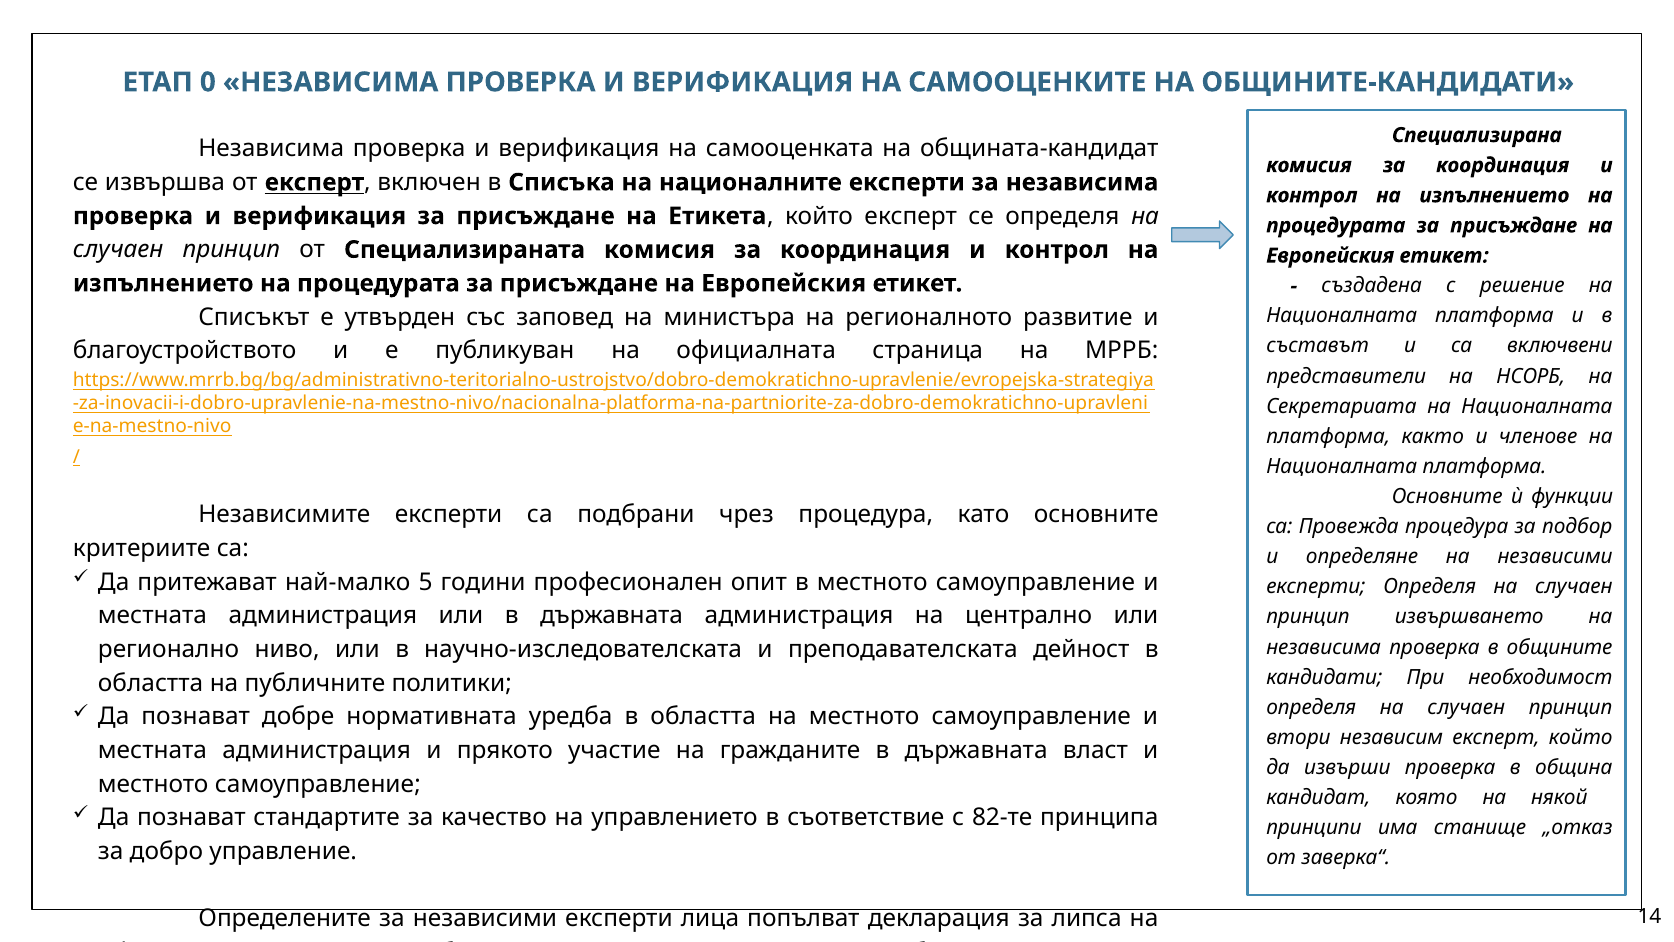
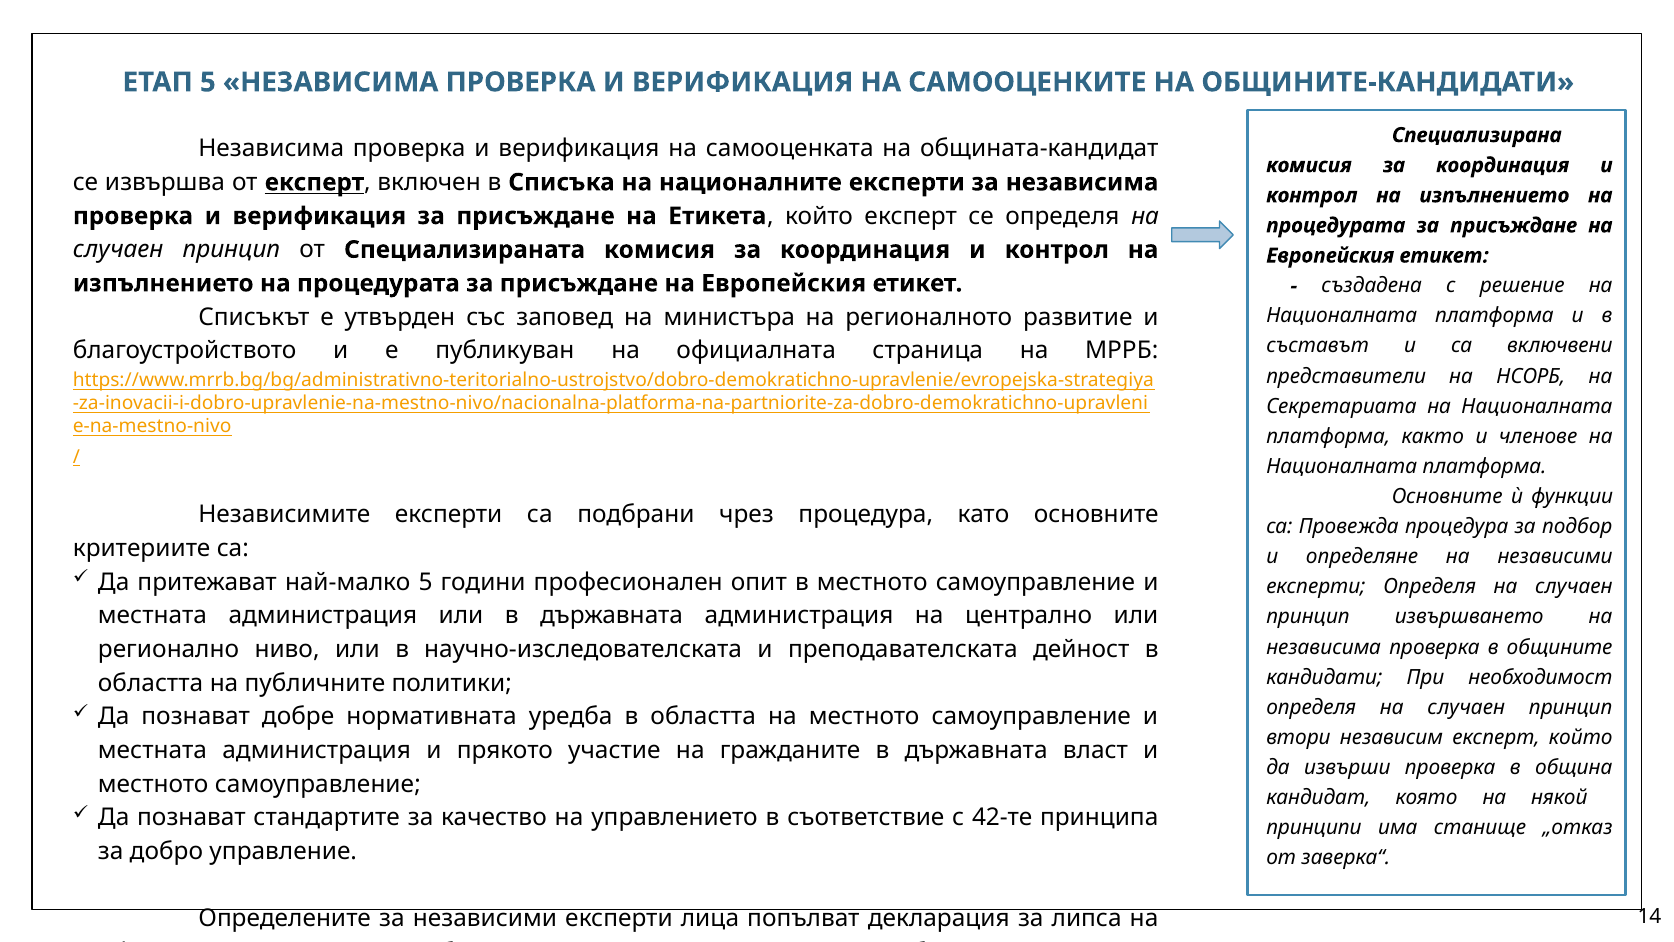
ЕТАП 0: 0 -> 5 (208, 82)
82-те: 82-те -> 42-те (1002, 818)
